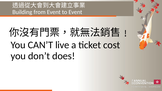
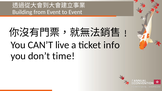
cost: cost -> info (112, 45)
does: does -> time (64, 56)
